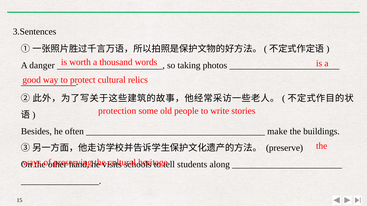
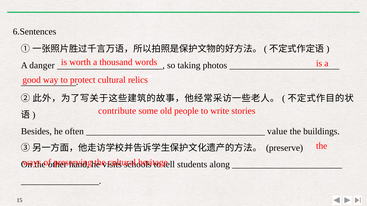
3.Sentences: 3.Sentences -> 6.Sentences (35, 32)
protection: protection -> contribute (117, 111)
make: make -> value (277, 132)
